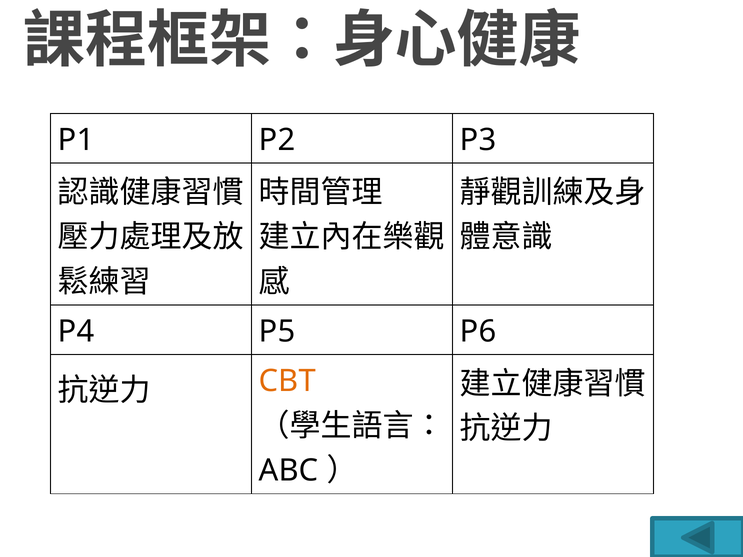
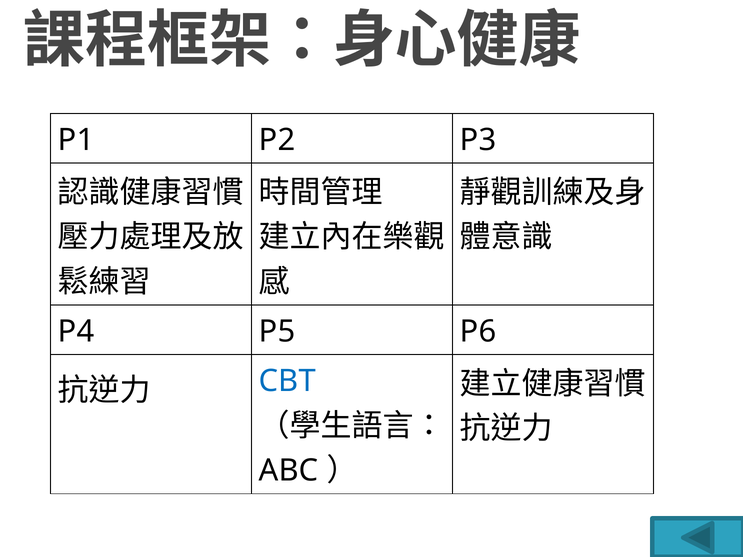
CBT colour: orange -> blue (287, 381)
